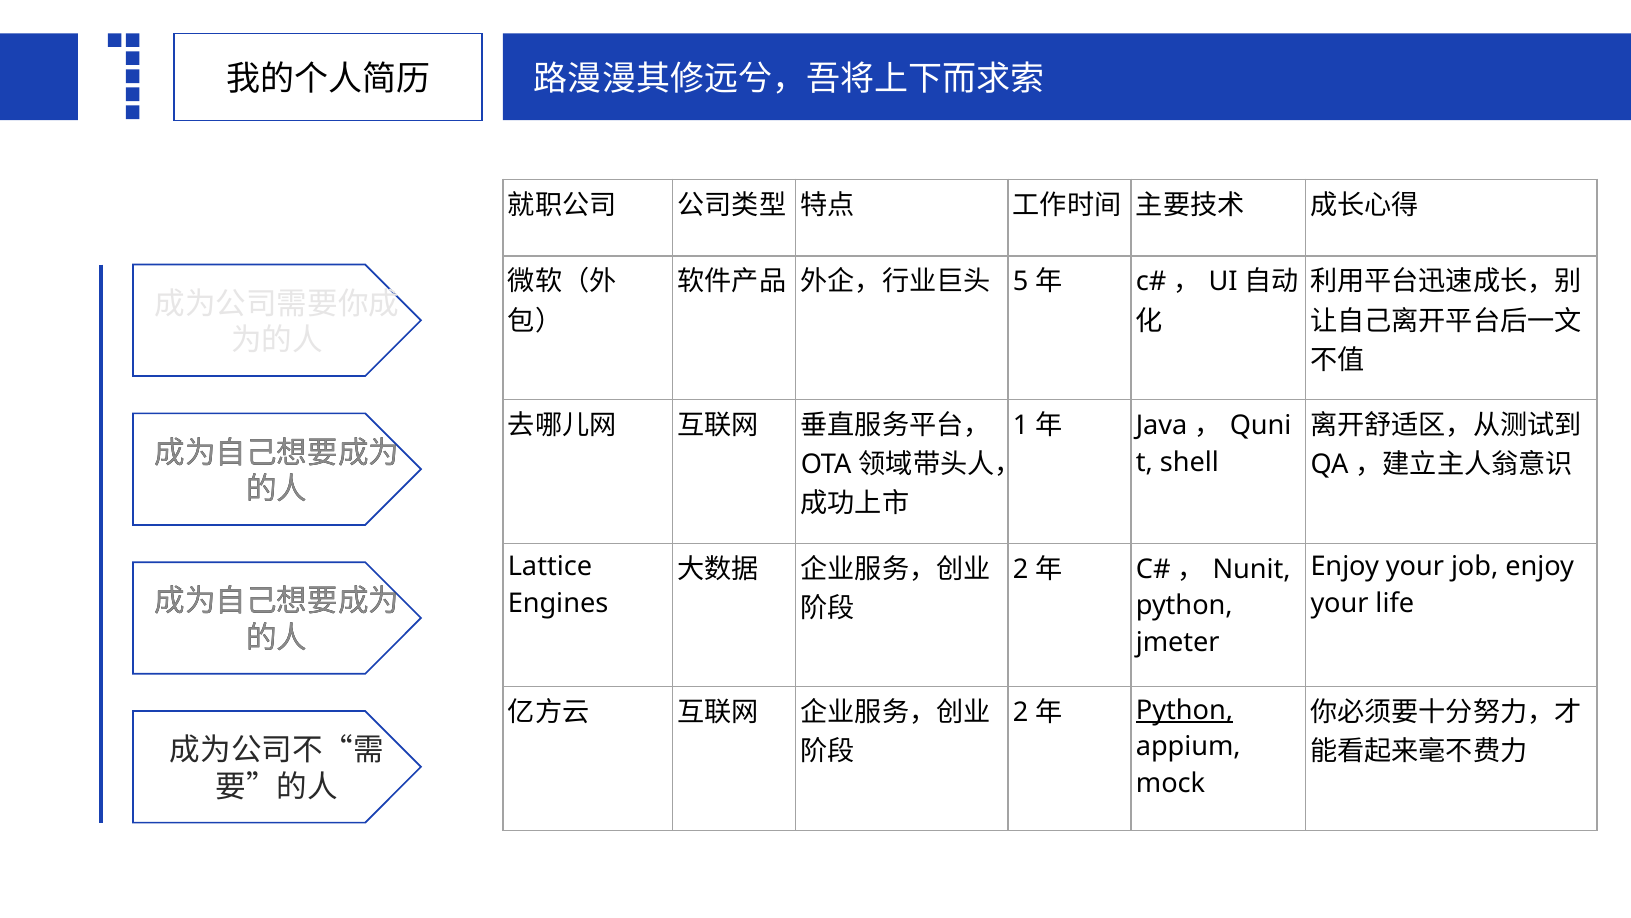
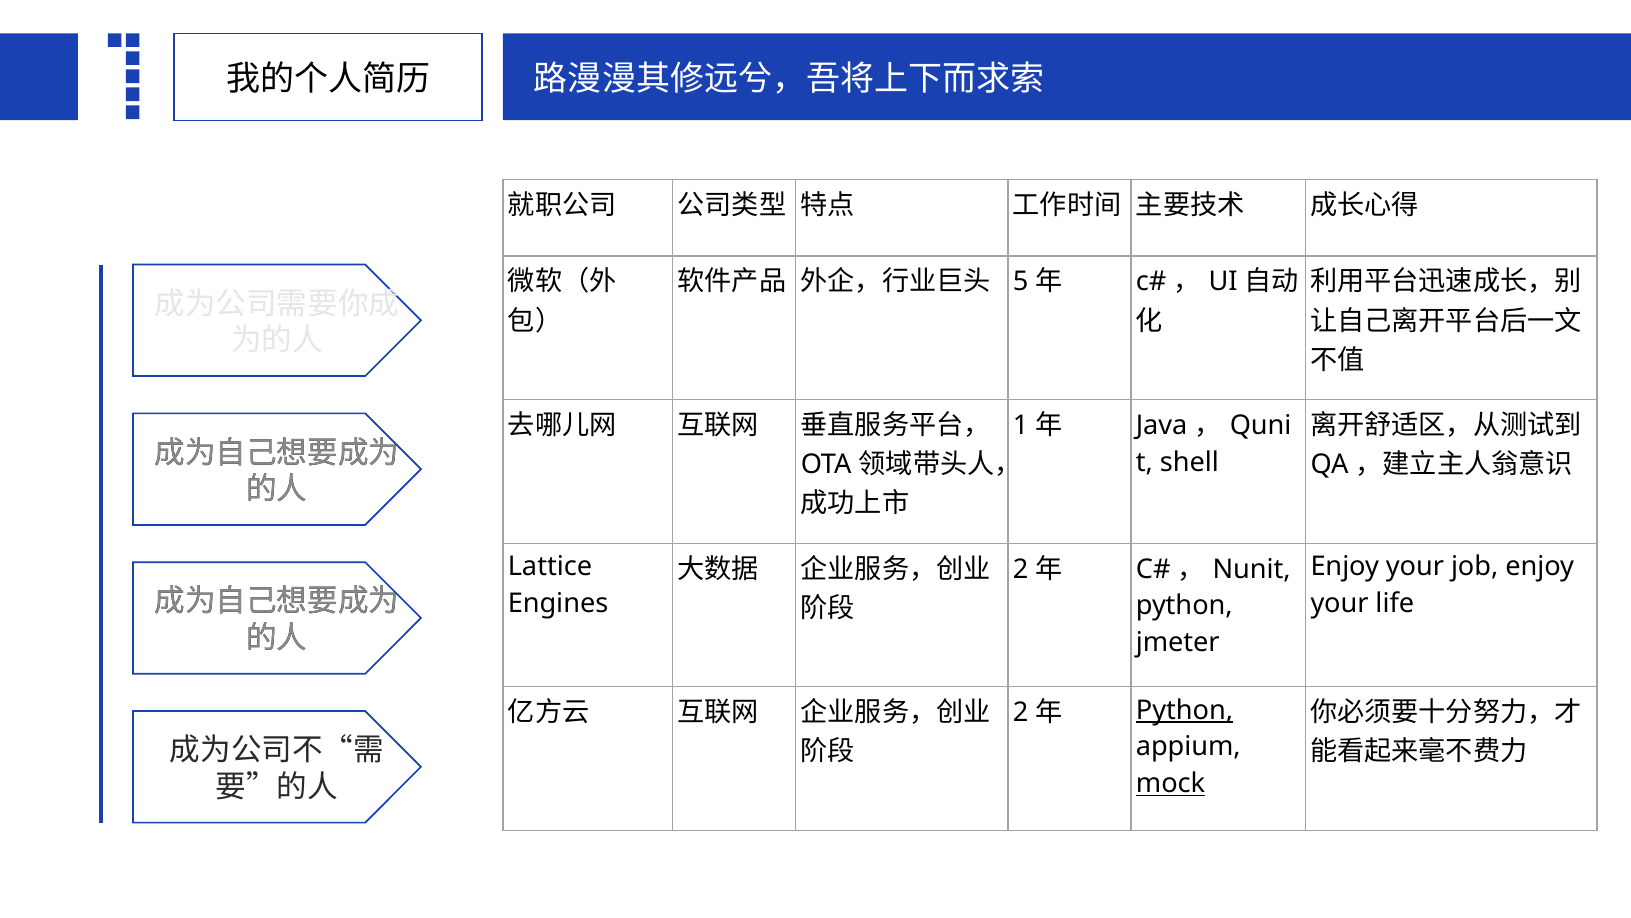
mock underline: none -> present (1171, 783)
